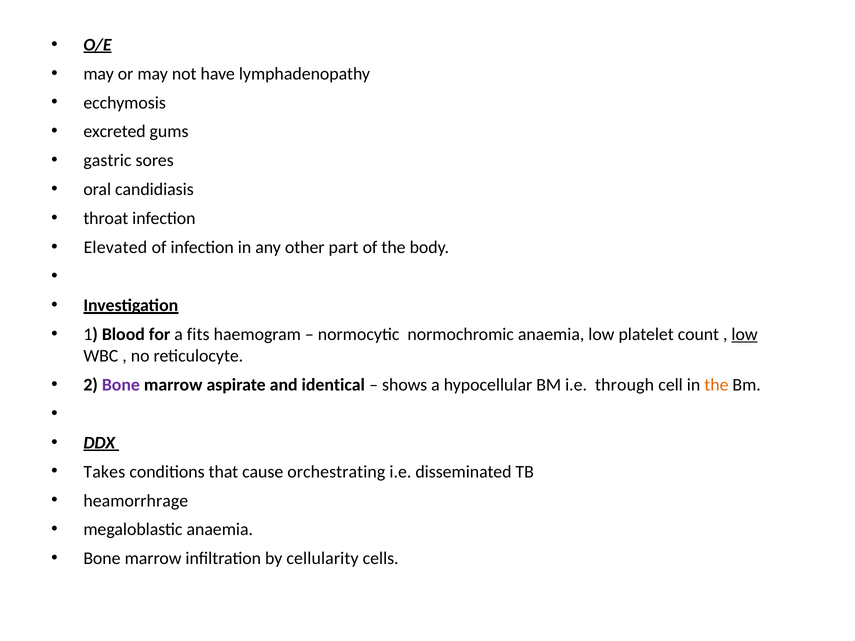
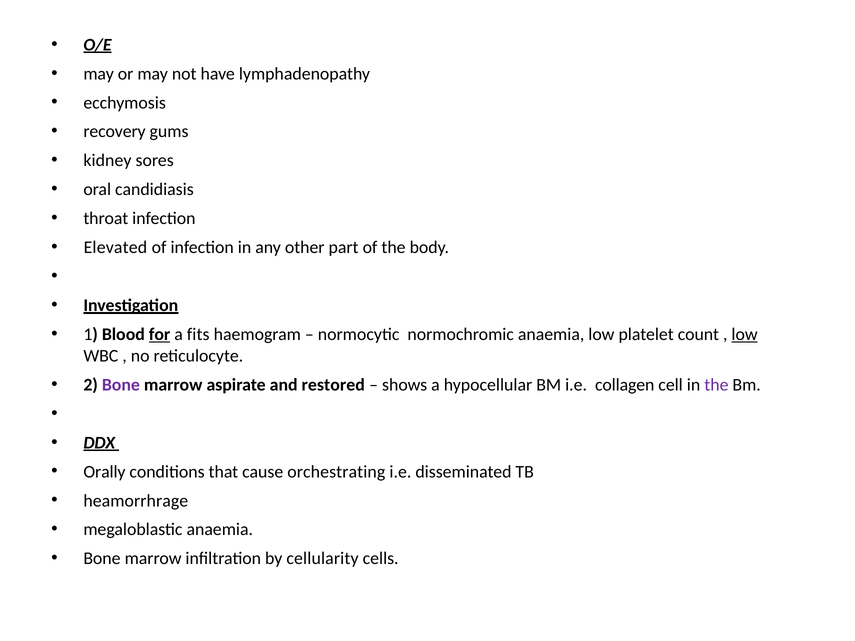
excreted: excreted -> recovery (115, 132)
gastric: gastric -> kidney (107, 161)
for underline: none -> present (160, 335)
identical: identical -> restored (333, 385)
through: through -> collagen (625, 385)
the colour: orange -> purple (716, 385)
Takes: Takes -> Orally (104, 472)
